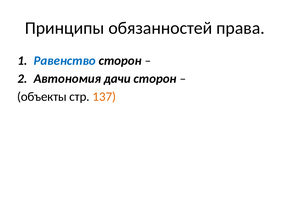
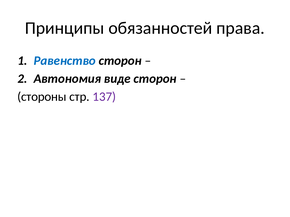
дачи: дачи -> виде (117, 79)
объекты: объекты -> стороны (42, 97)
137 colour: orange -> purple (104, 97)
